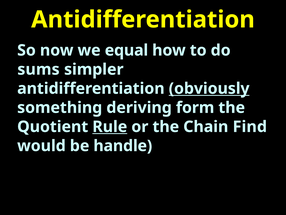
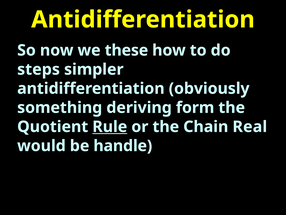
equal: equal -> these (126, 50)
sums: sums -> steps (39, 69)
obviously underline: present -> none (209, 88)
Find: Find -> Real (250, 126)
